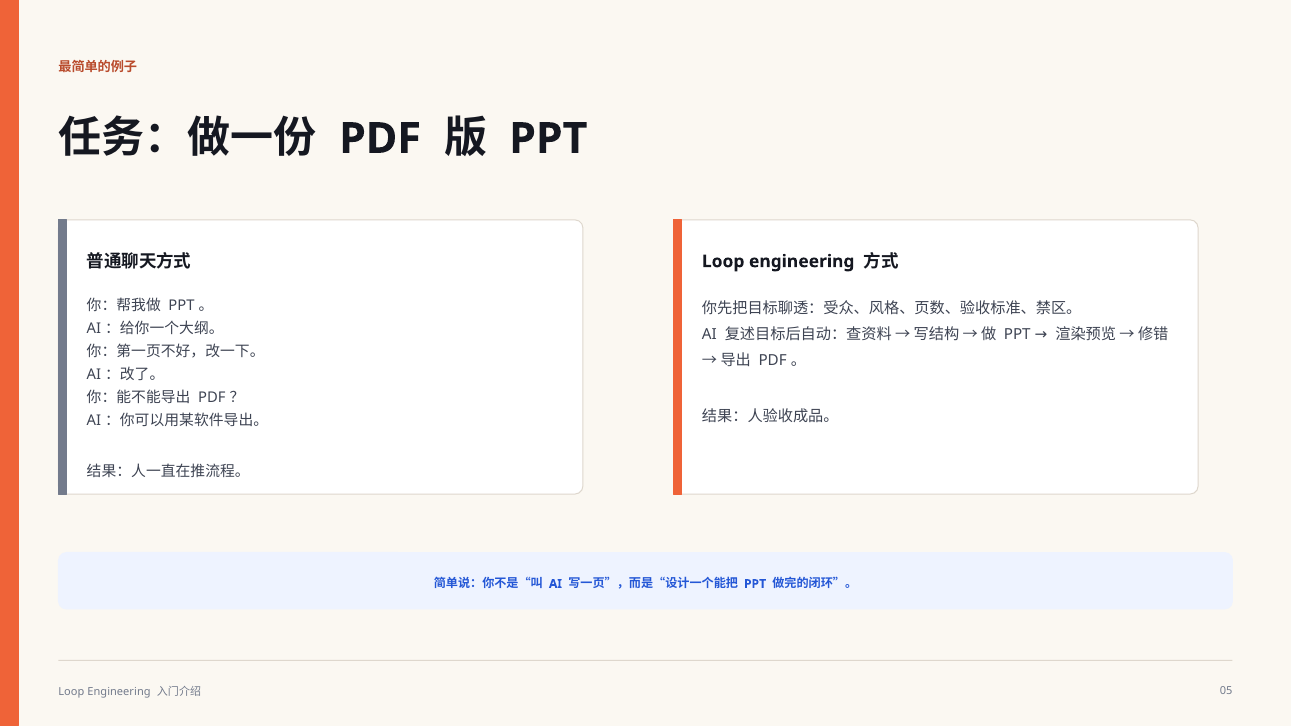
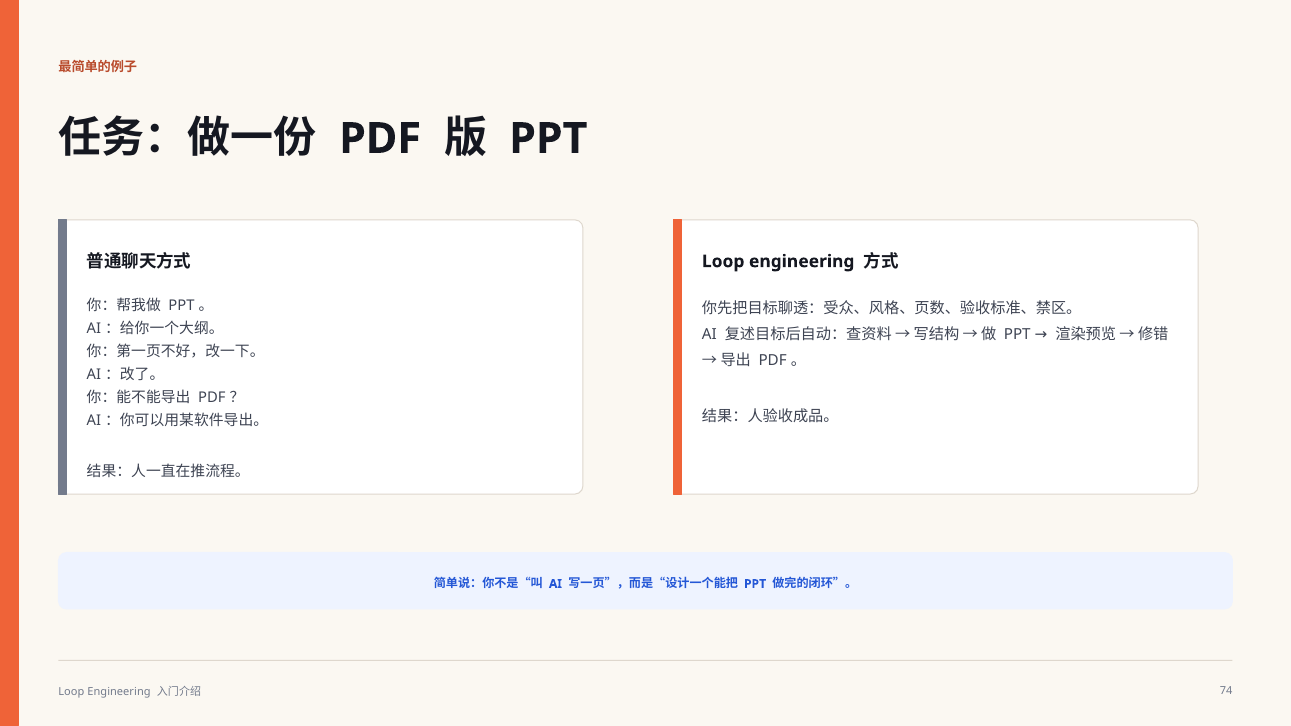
05: 05 -> 74 (1226, 691)
